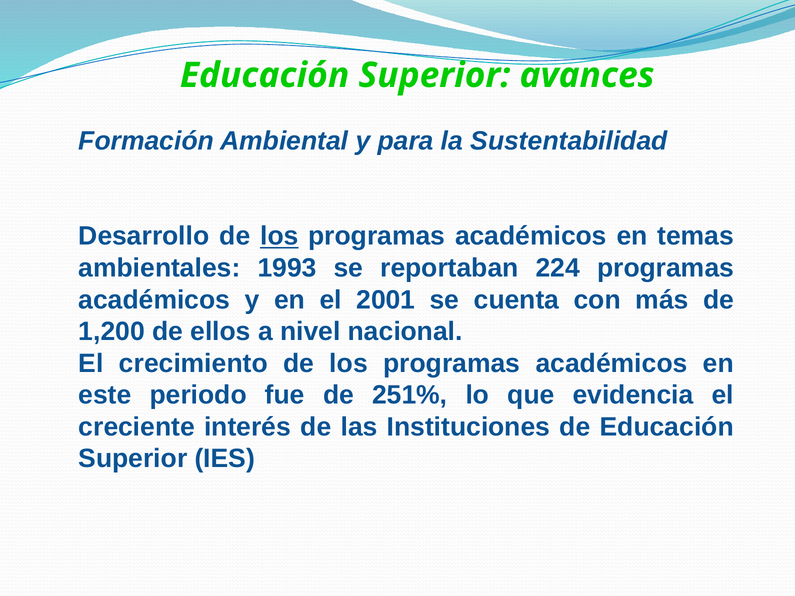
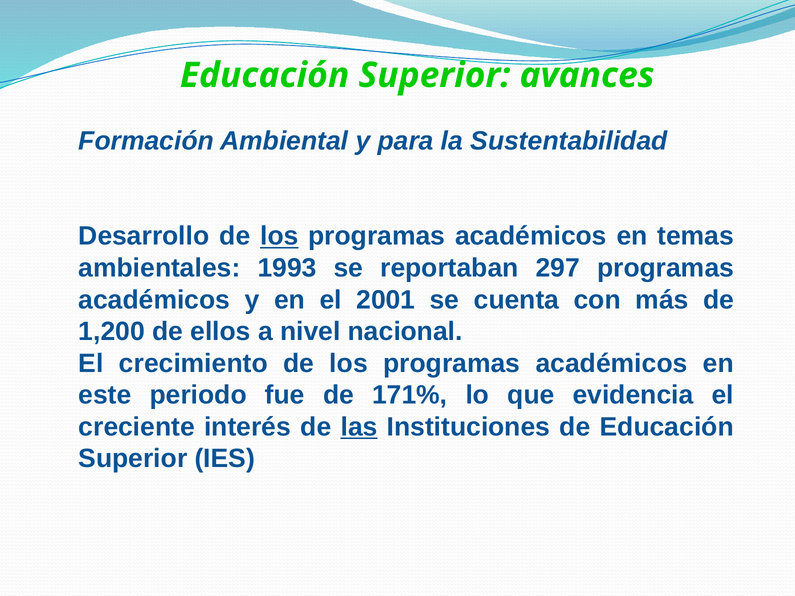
224: 224 -> 297 (558, 268)
251%: 251% -> 171% (410, 395)
las underline: none -> present (359, 427)
